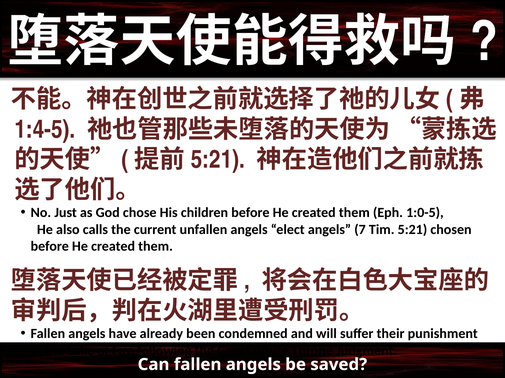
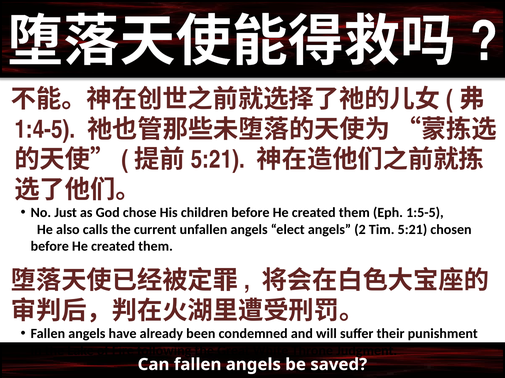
1:0-5: 1:0-5 -> 1:5-5 (425, 213)
7: 7 -> 2 (360, 230)
